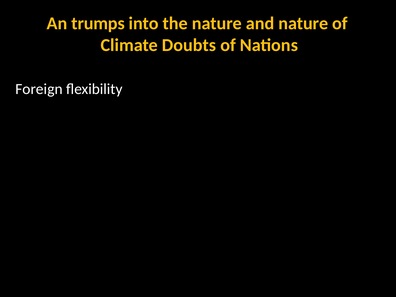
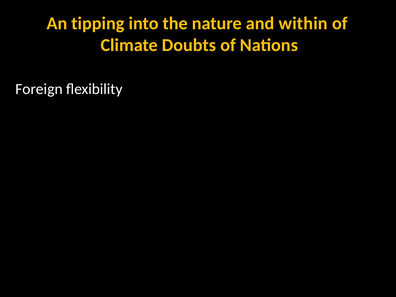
trumps: trumps -> tipping (98, 23)
and nature: nature -> within (303, 23)
